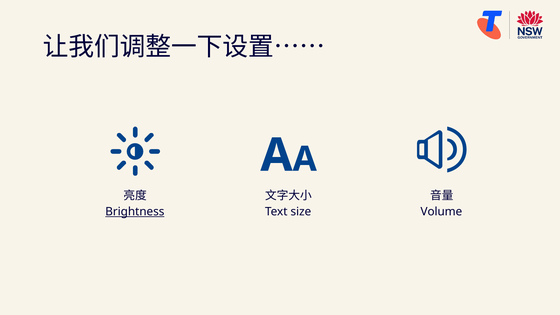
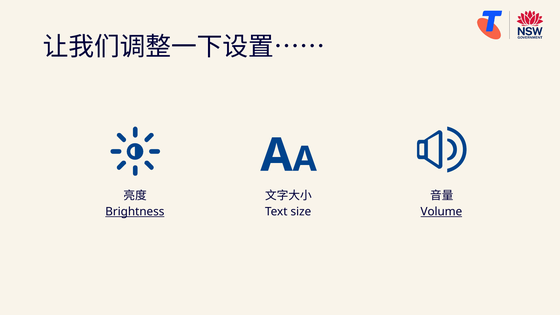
Volume underline: none -> present (441, 212)
